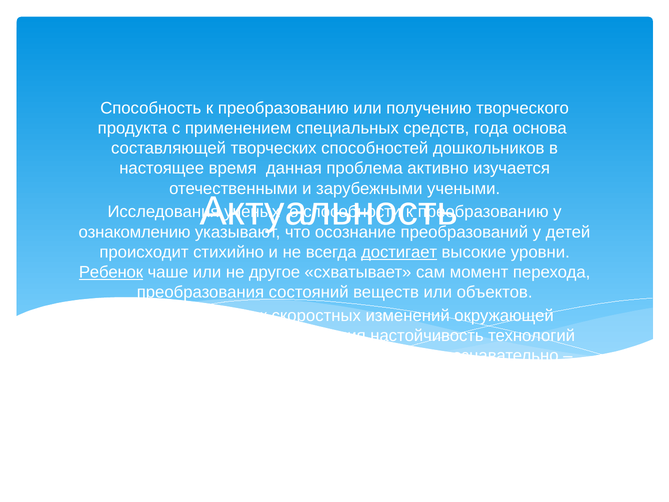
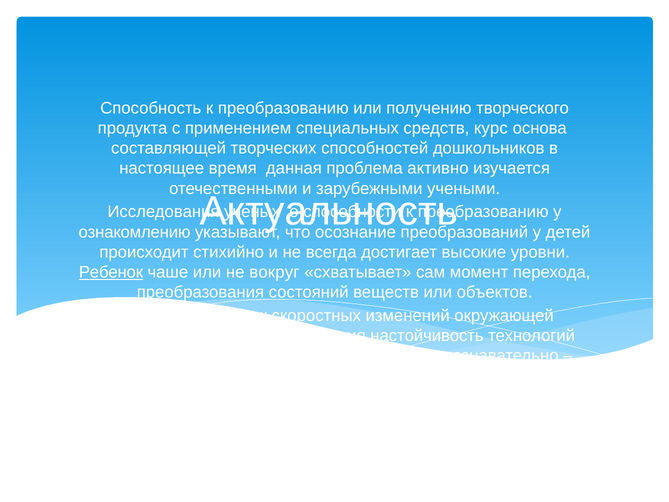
года: года -> курс (491, 128)
достигает underline: present -> none (399, 252)
не другое: другое -> вокруг (274, 272)
